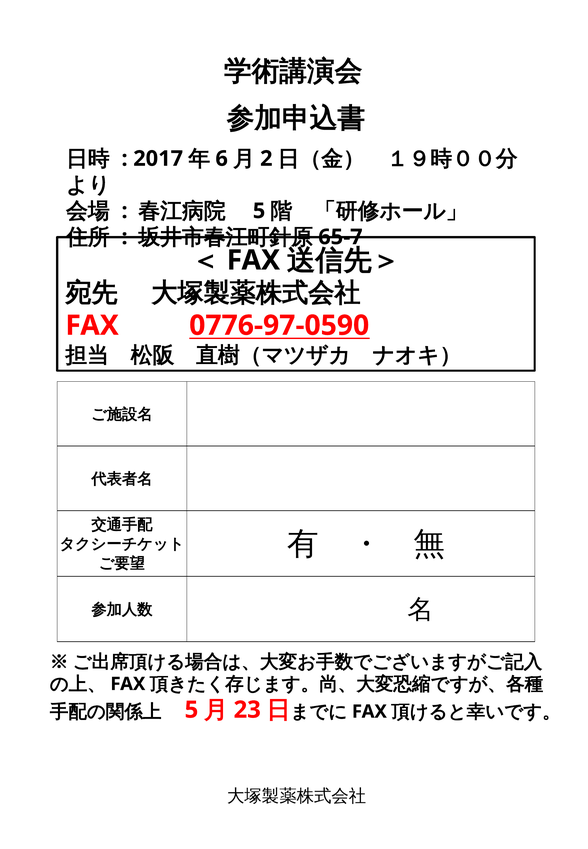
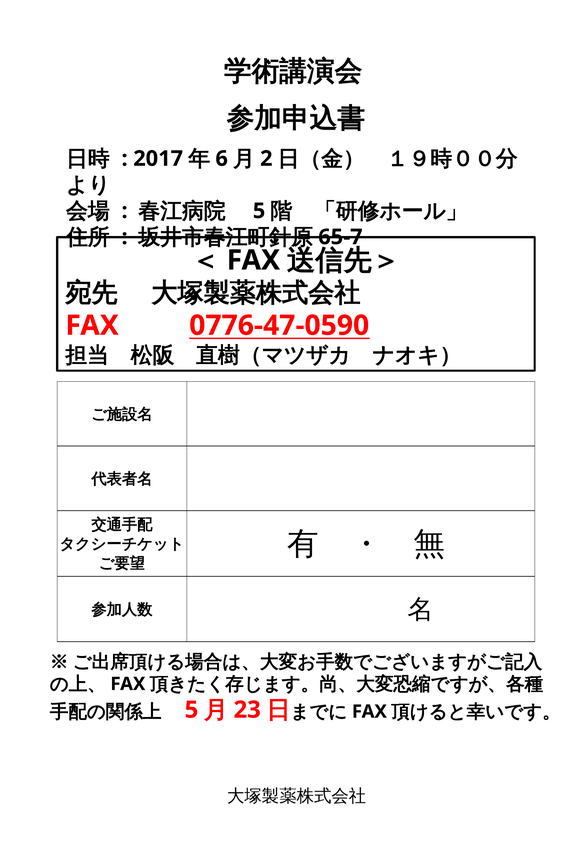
0776-97-0590: 0776-97-0590 -> 0776-47-0590 (279, 326)
